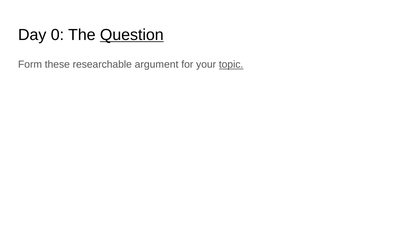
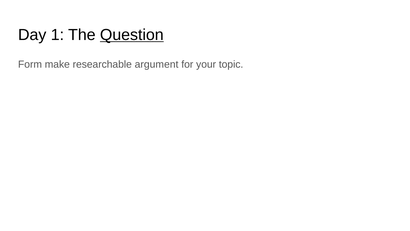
0: 0 -> 1 (57, 35)
these: these -> make (57, 64)
topic underline: present -> none (231, 64)
